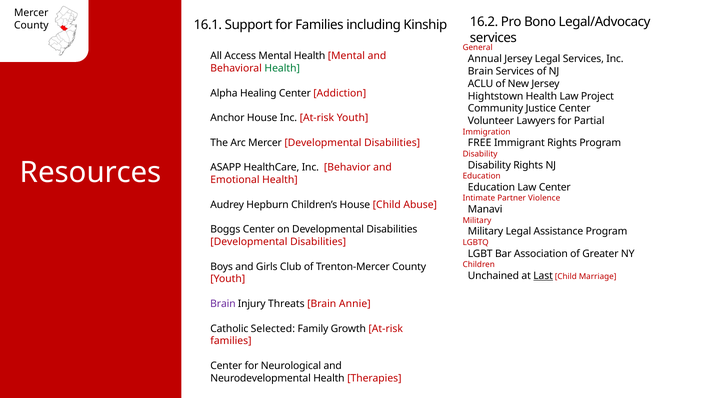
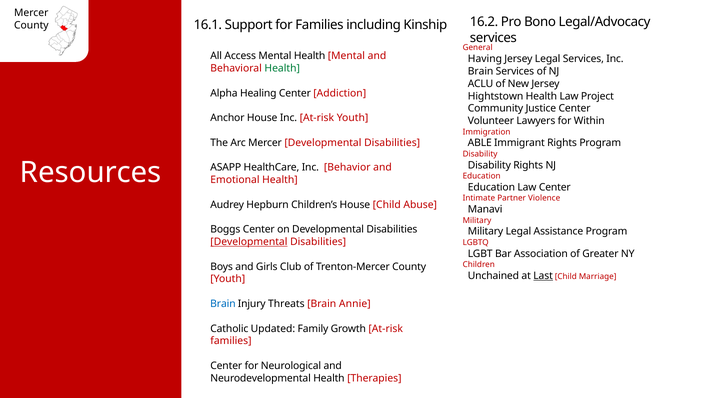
Annual: Annual -> Having (485, 59)
Partial: Partial -> Within (589, 121)
FREE: FREE -> ABLE (480, 143)
Developmental underline: none -> present (249, 242)
Brain colour: purple -> blue (223, 304)
Selected: Selected -> Updated (273, 329)
